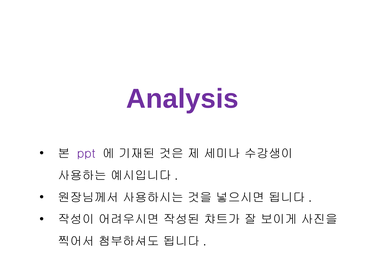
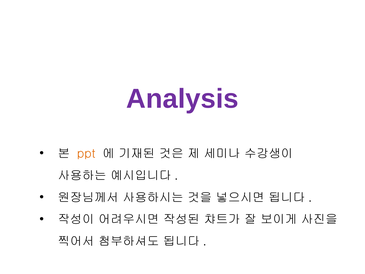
ppt colour: purple -> orange (86, 154)
